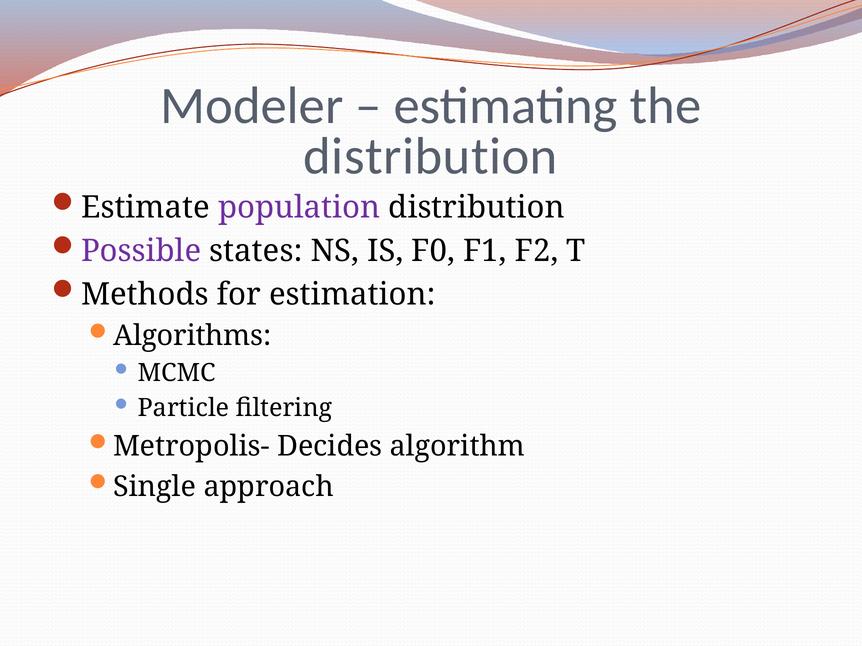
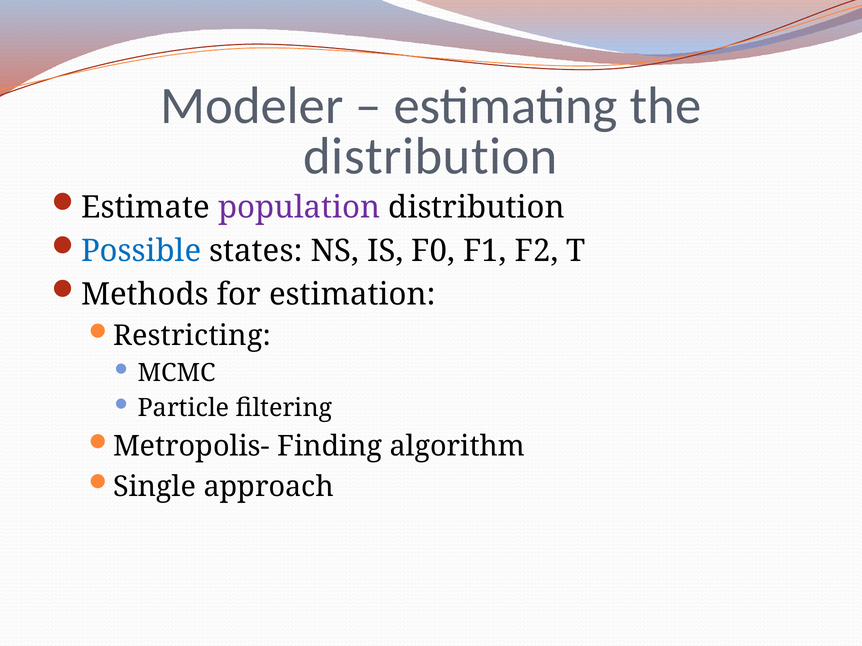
Possible colour: purple -> blue (141, 251)
Algorithms: Algorithms -> Restricting (192, 336)
Decides: Decides -> Finding (330, 447)
